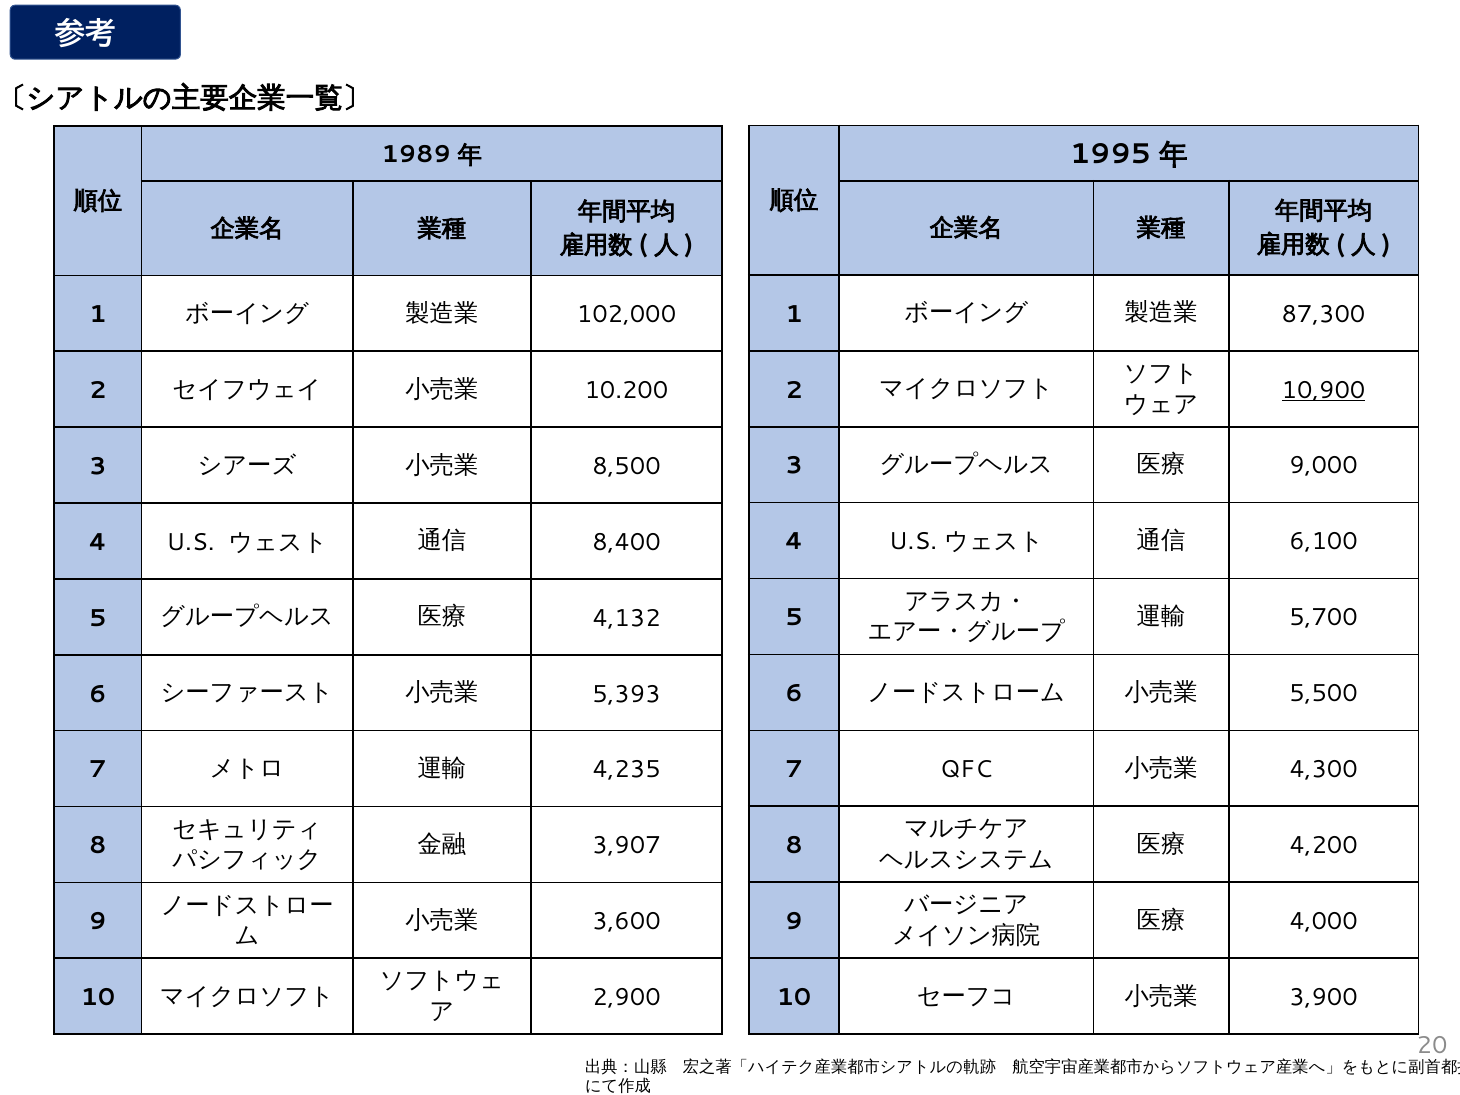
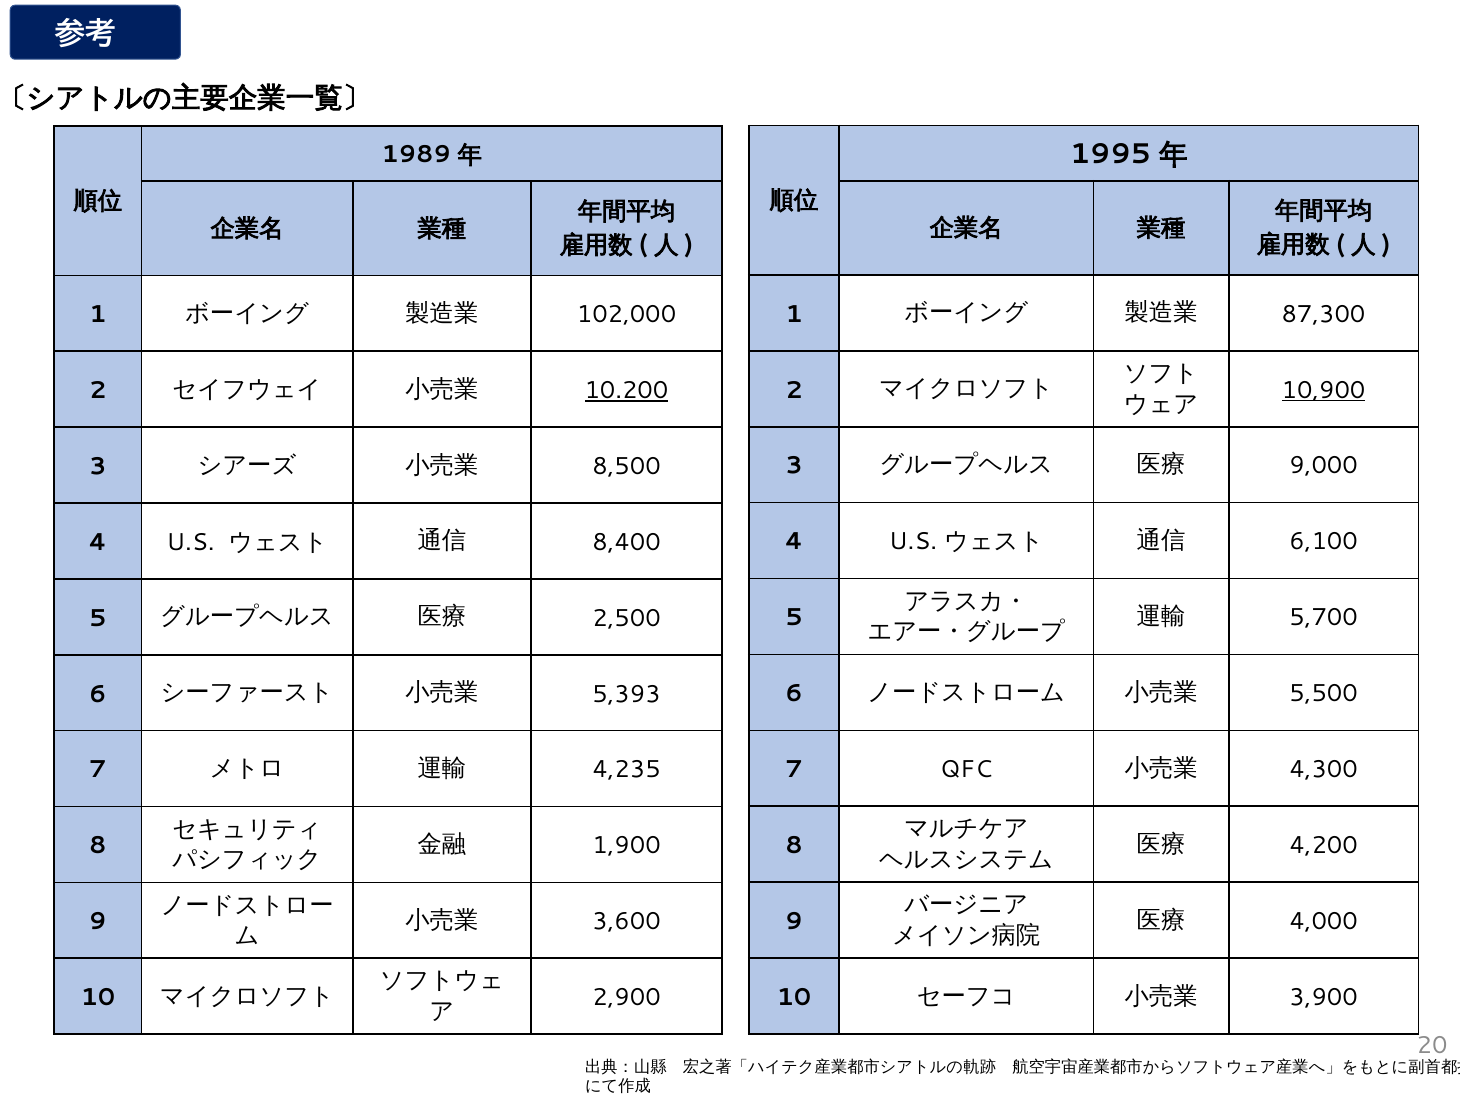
10.200 underline: none -> present (626, 390)
4,132: 4,132 -> 2,500 (627, 618)
3,907: 3,907 -> 1,900 (627, 846)
